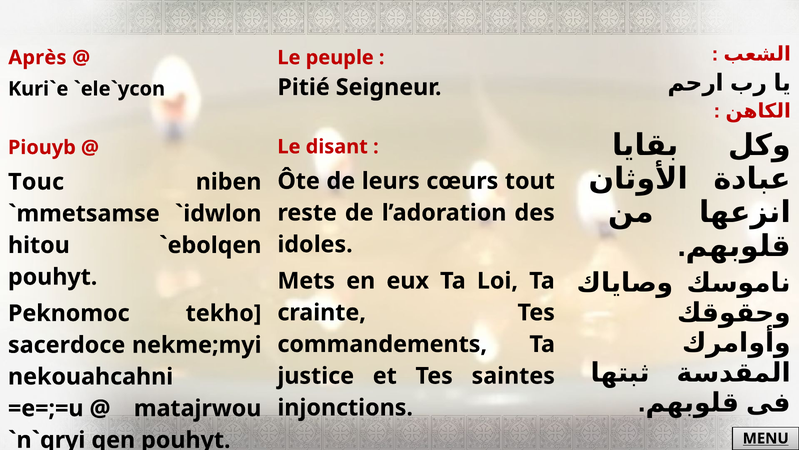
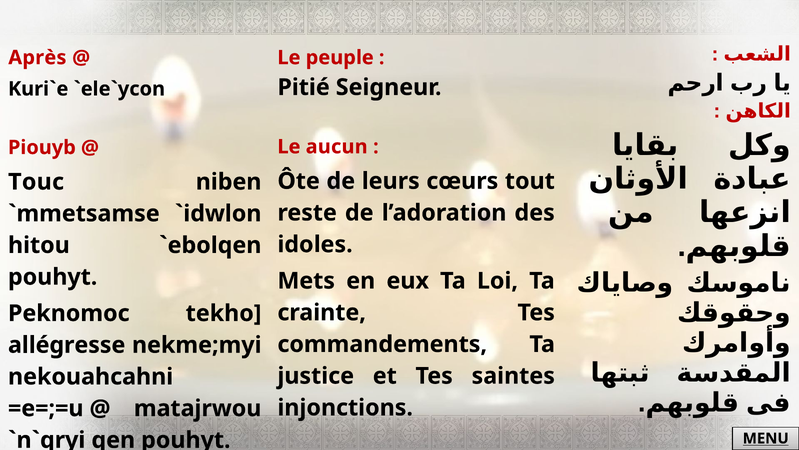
disant: disant -> aucun (337, 147)
sacerdoce: sacerdoce -> allégresse (67, 345)
